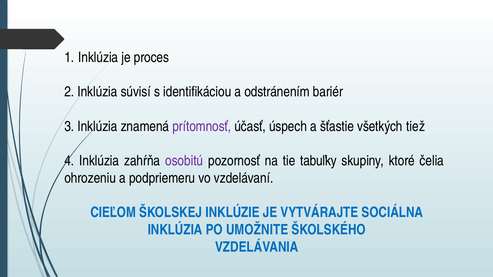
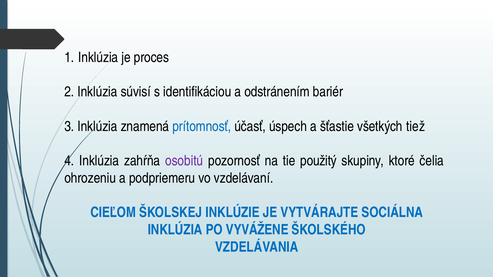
prítomnosť colour: purple -> blue (202, 126)
tabuľky: tabuľky -> použitý (319, 161)
UMOŽNITE: UMOŽNITE -> VYVÁŽENE (257, 230)
